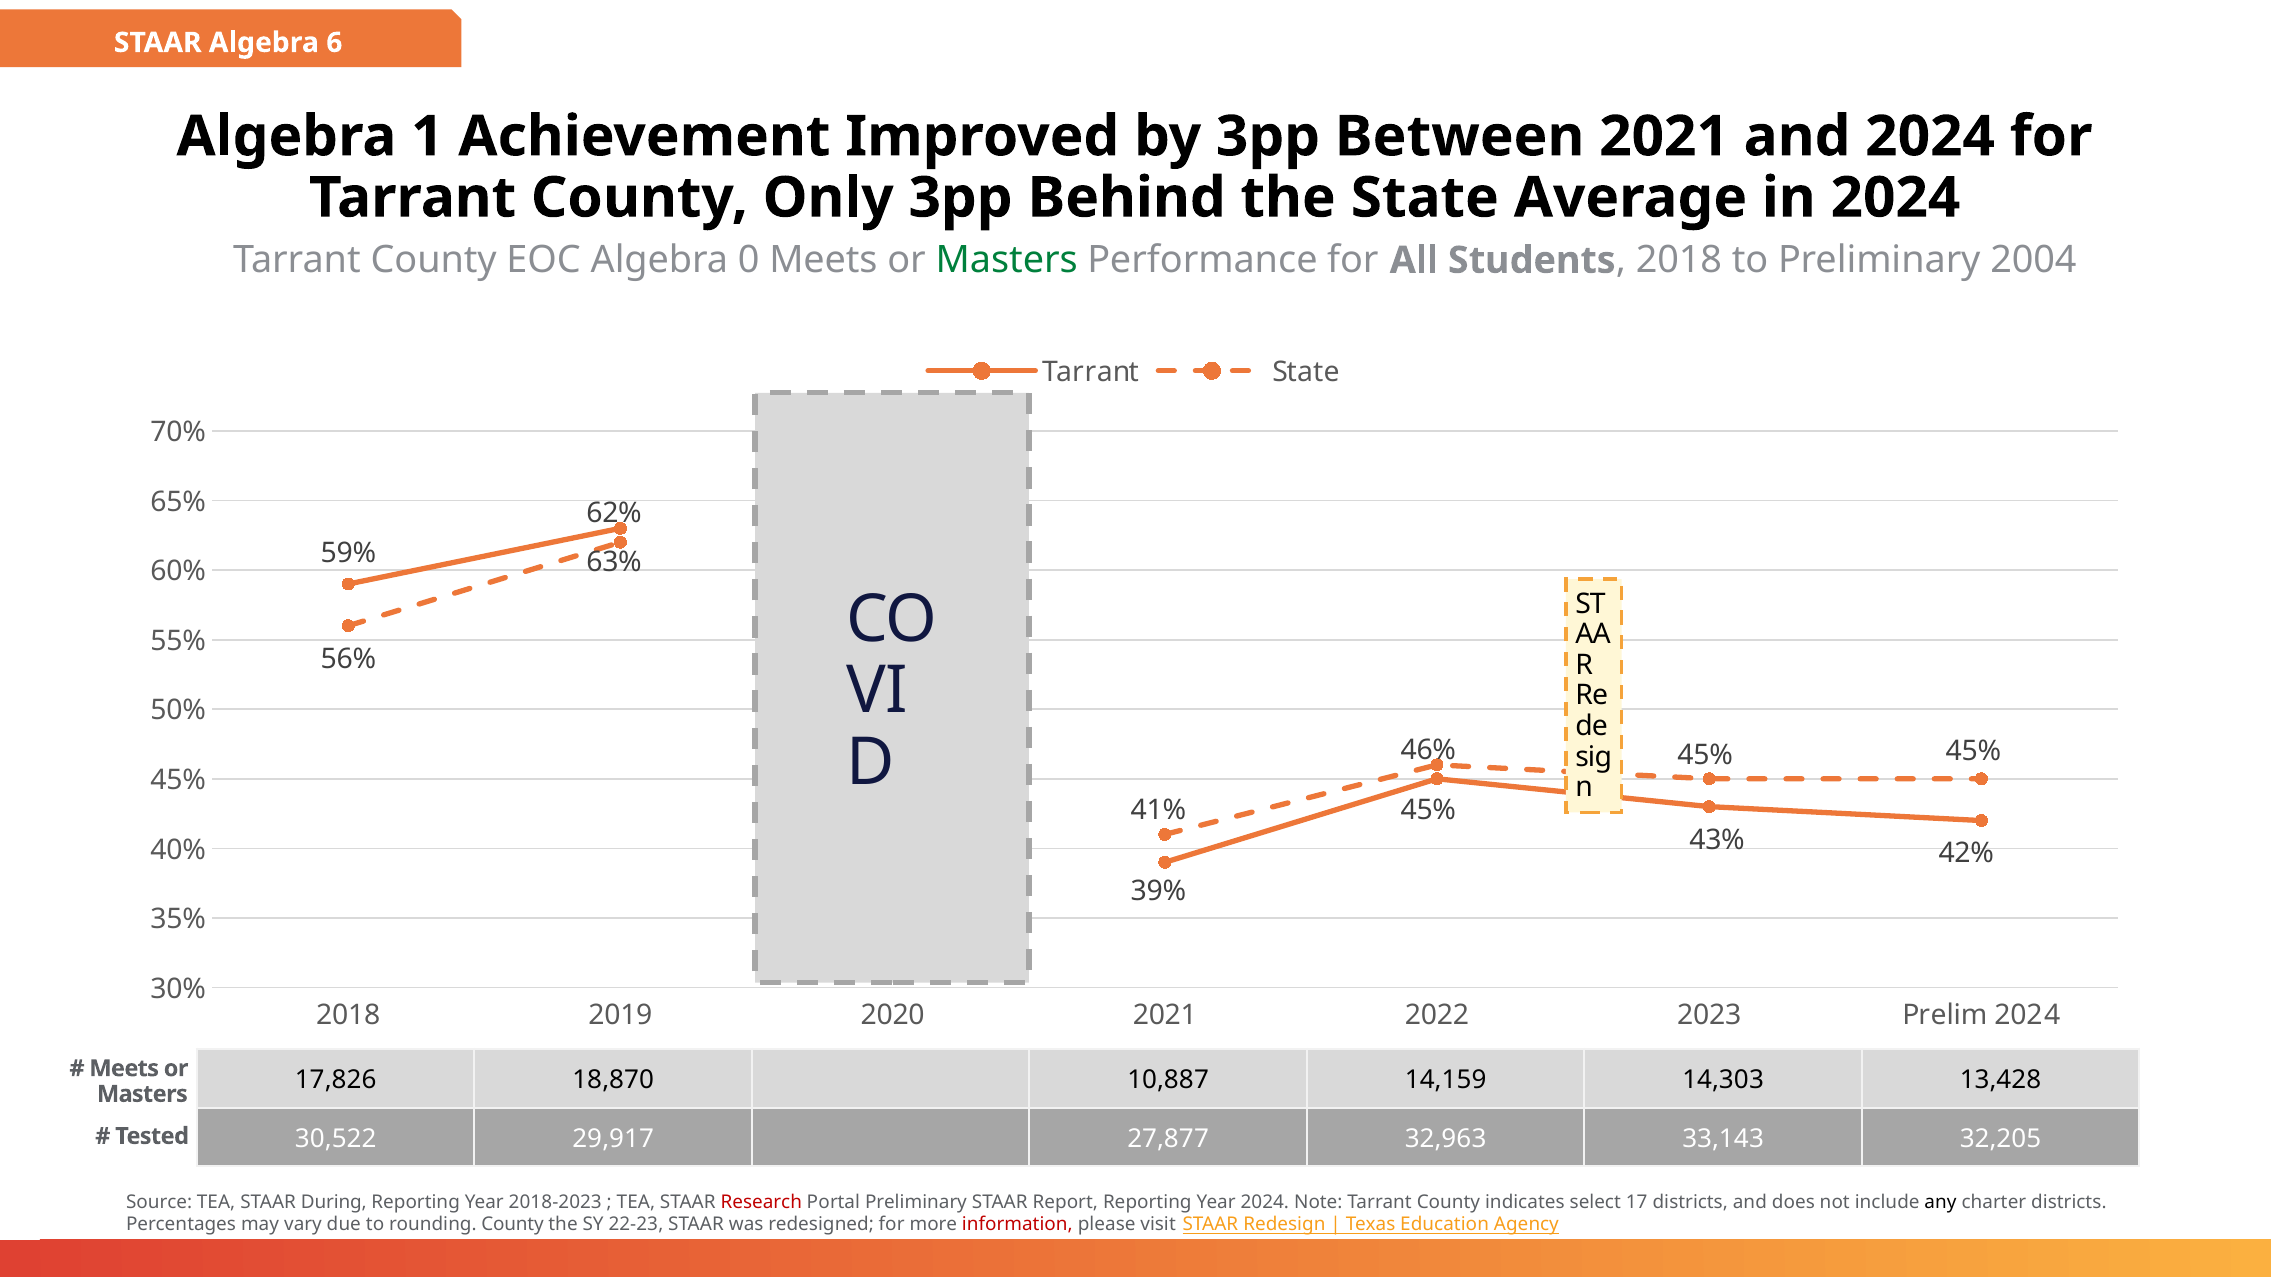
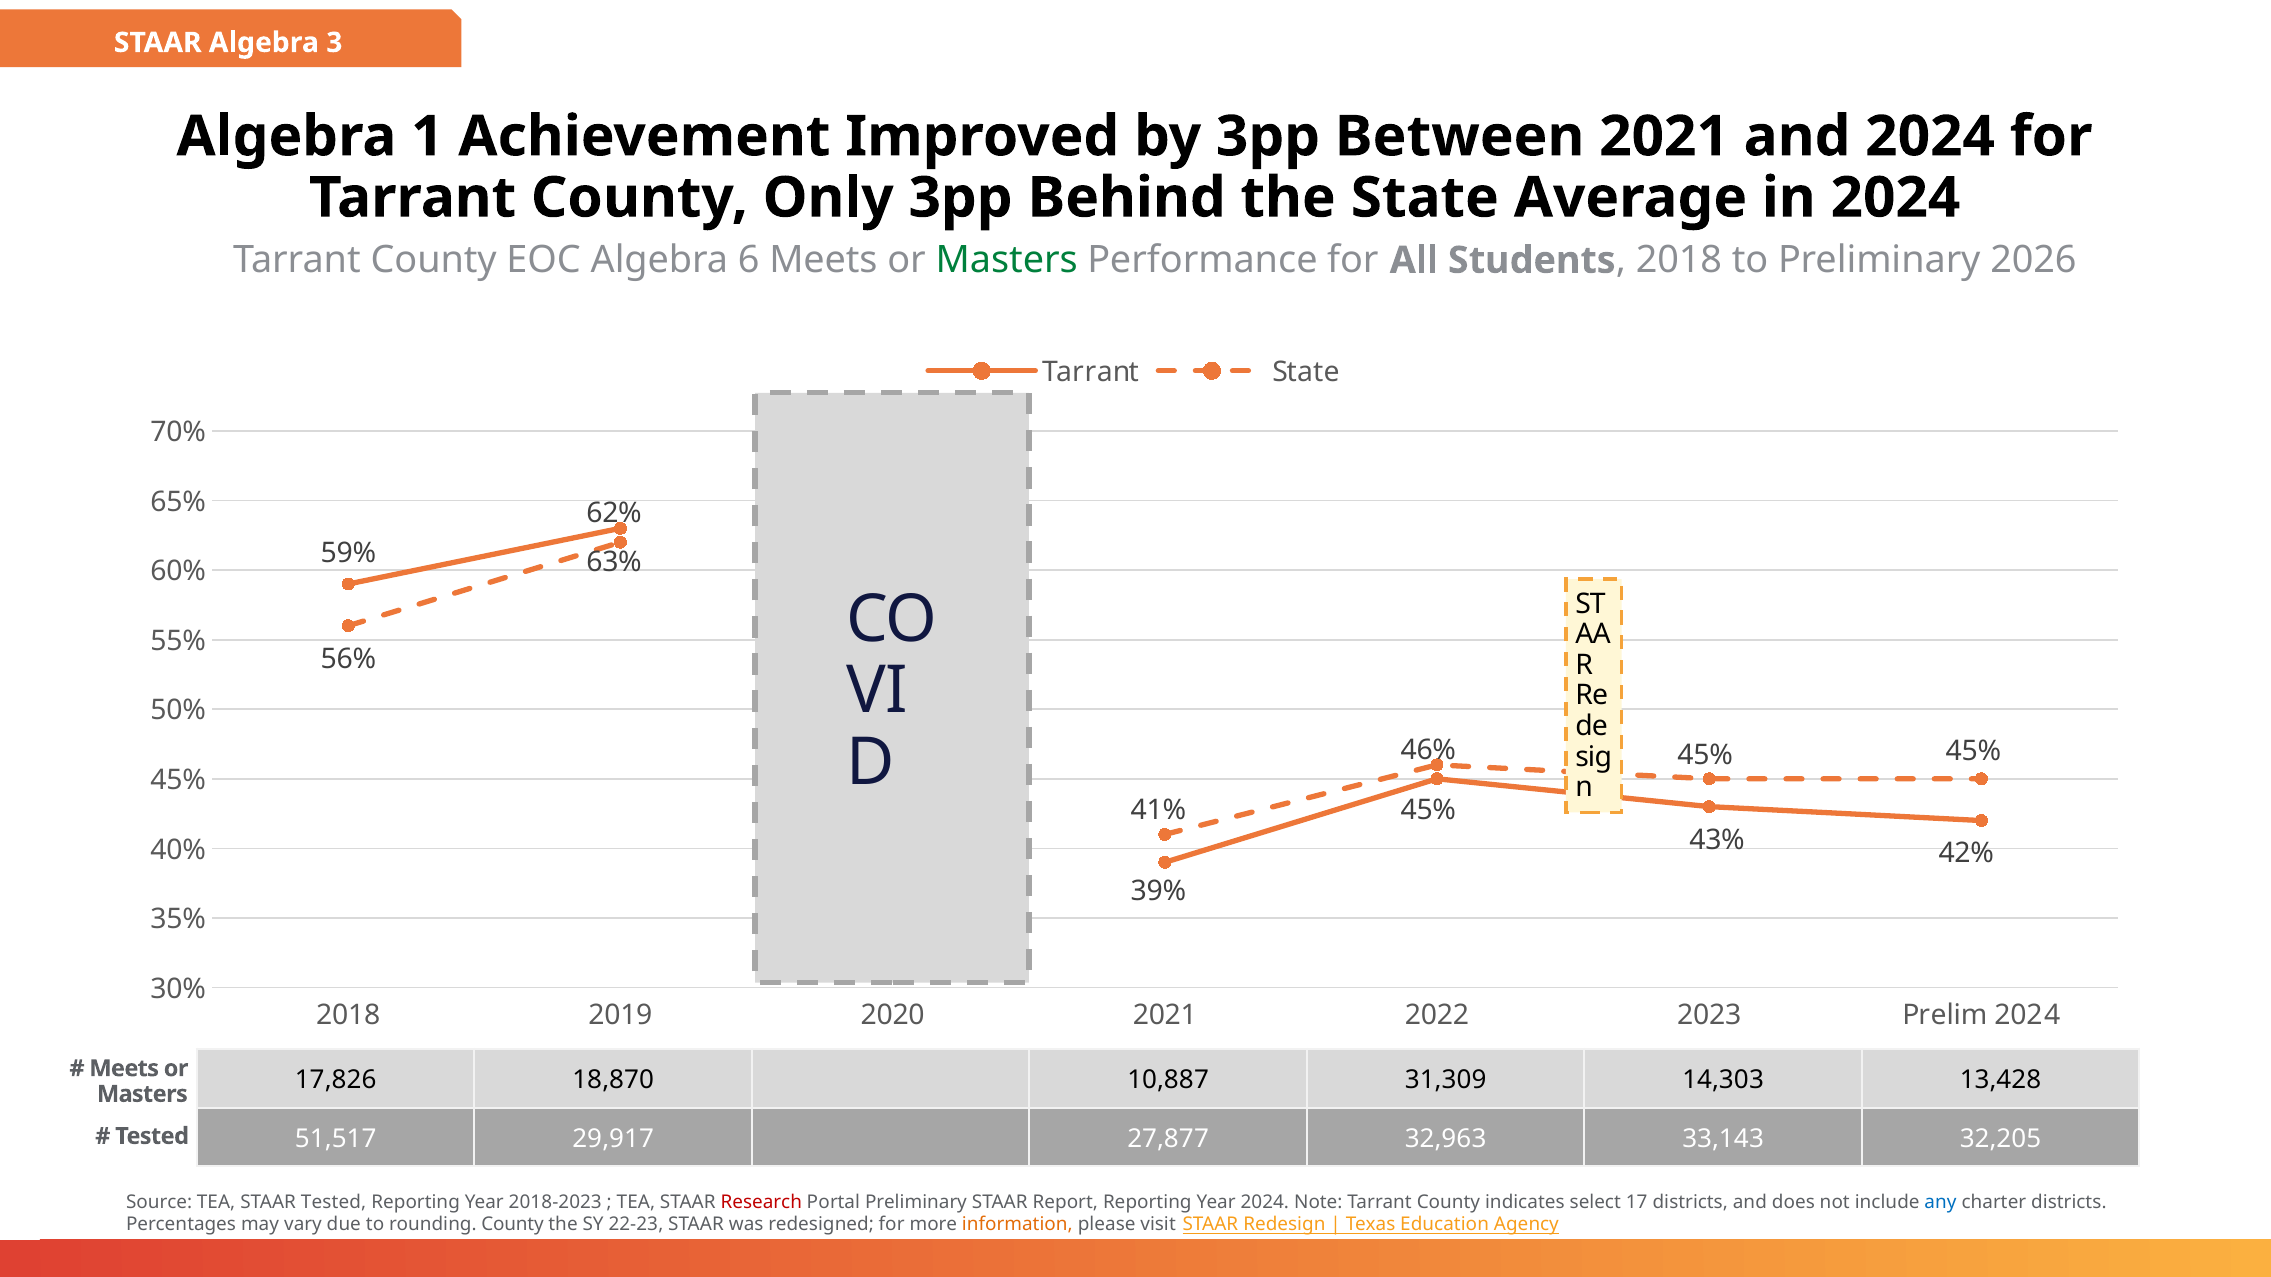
6: 6 -> 3 (334, 43)
0: 0 -> 6 (749, 260)
2004: 2004 -> 2026 (2033, 260)
14,159: 14,159 -> 31,309 (1446, 1081)
30,522: 30,522 -> 51,517 (336, 1140)
STAAR During: During -> Tested (334, 1202)
any colour: black -> blue (1940, 1202)
information colour: red -> orange (1017, 1225)
